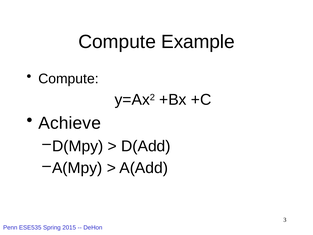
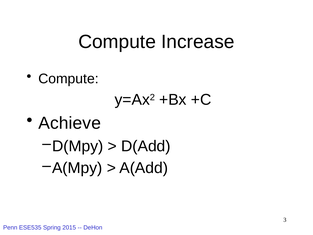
Example: Example -> Increase (198, 42)
